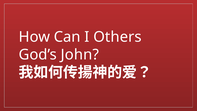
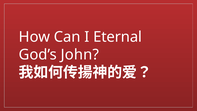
Others: Others -> Eternal (118, 37)
